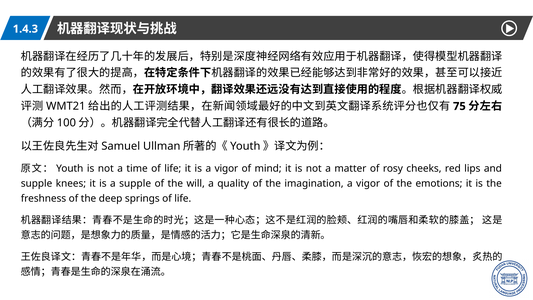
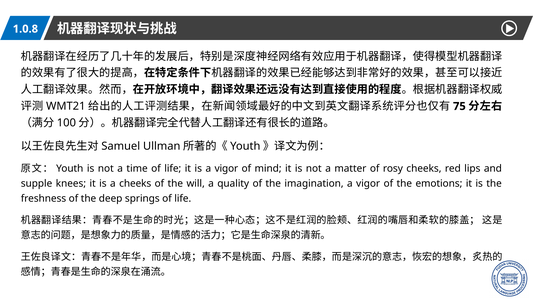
1.4.3: 1.4.3 -> 1.0.8 (25, 29)
a supple: supple -> cheeks (135, 183)
